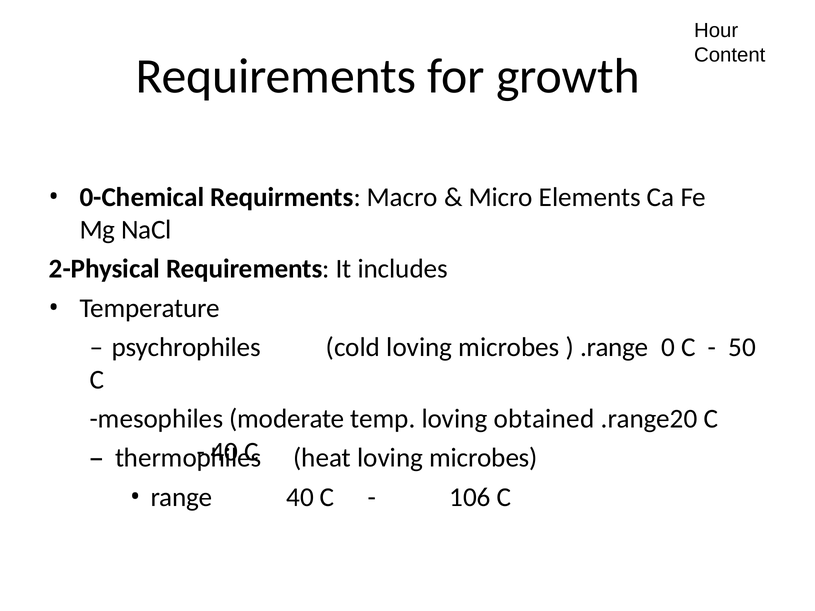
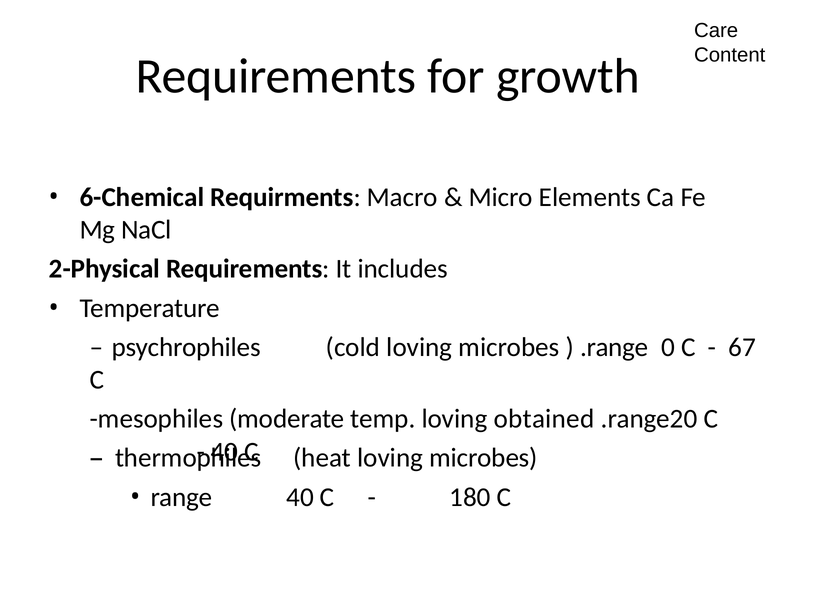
Hour: Hour -> Care (716, 31)
0-Chemical: 0-Chemical -> 6-Chemical (142, 197)
50: 50 -> 67 (742, 347)
106: 106 -> 180 (470, 497)
